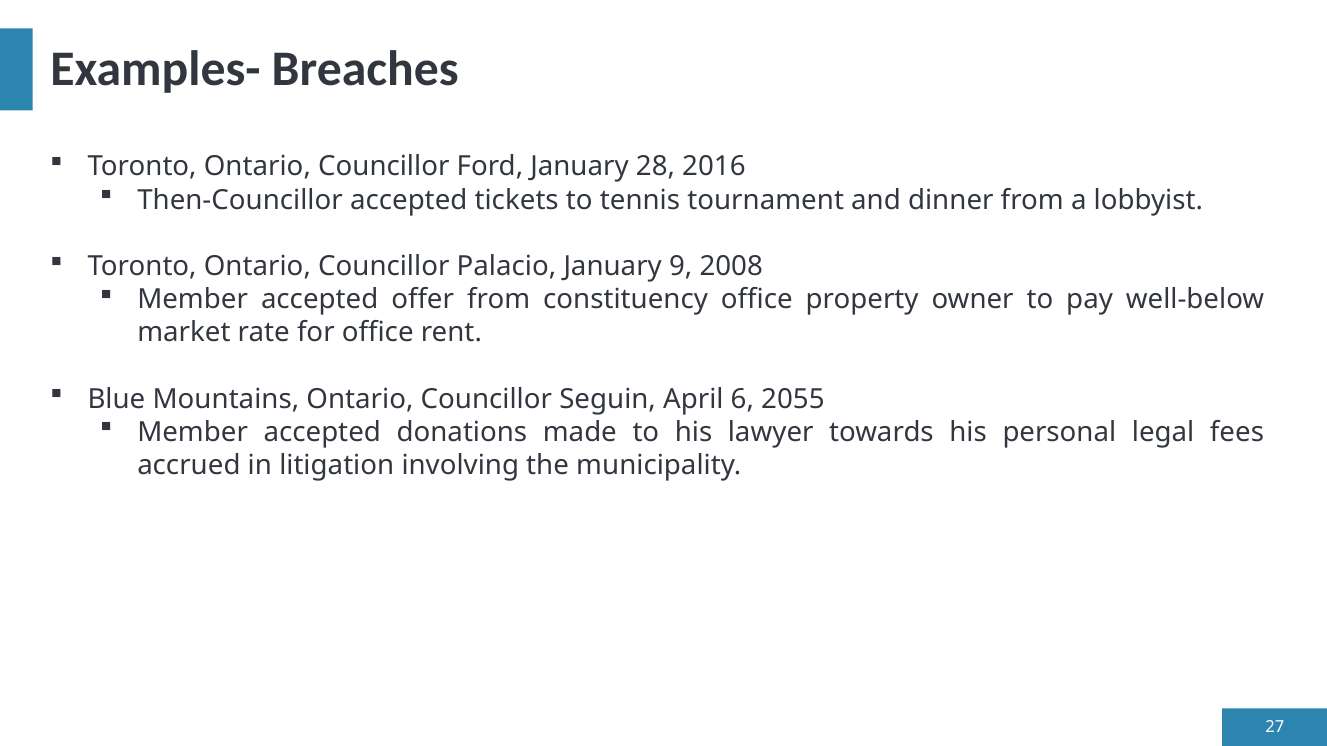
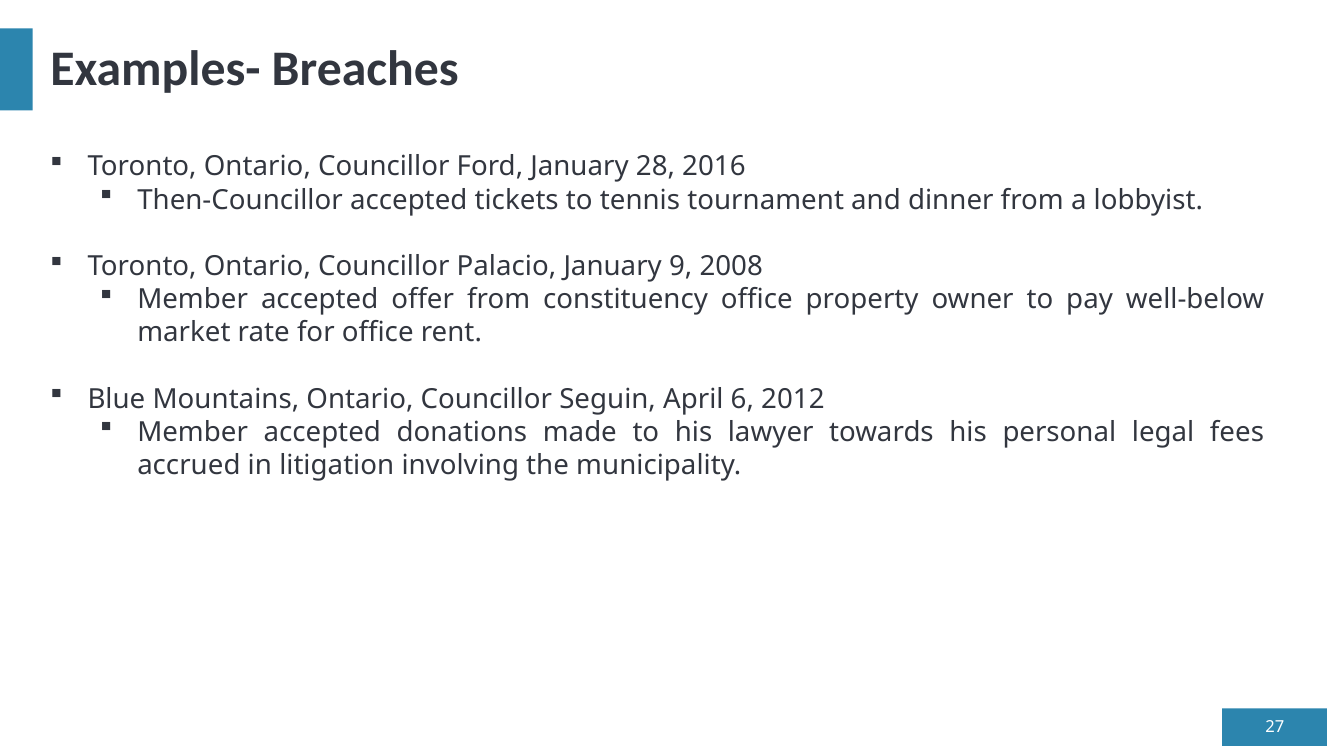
2055: 2055 -> 2012 (793, 399)
